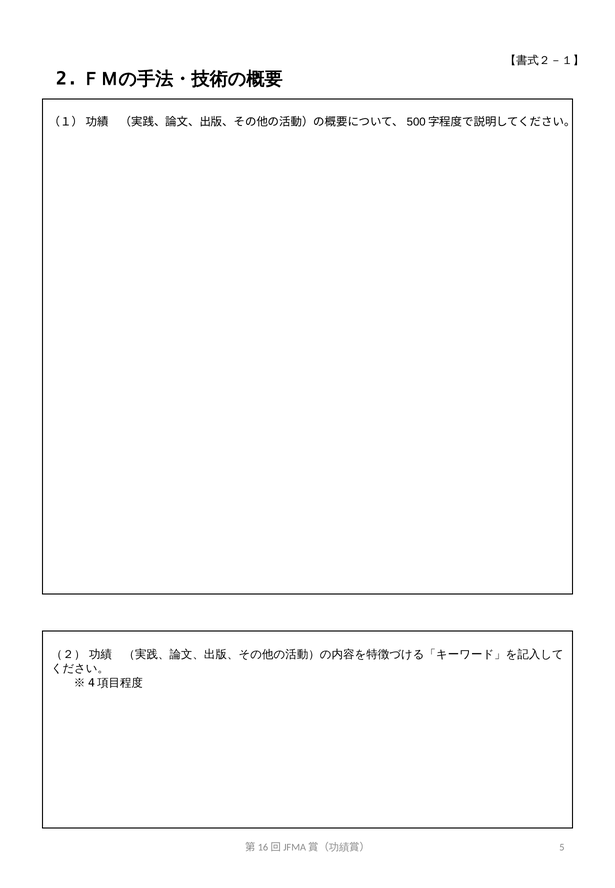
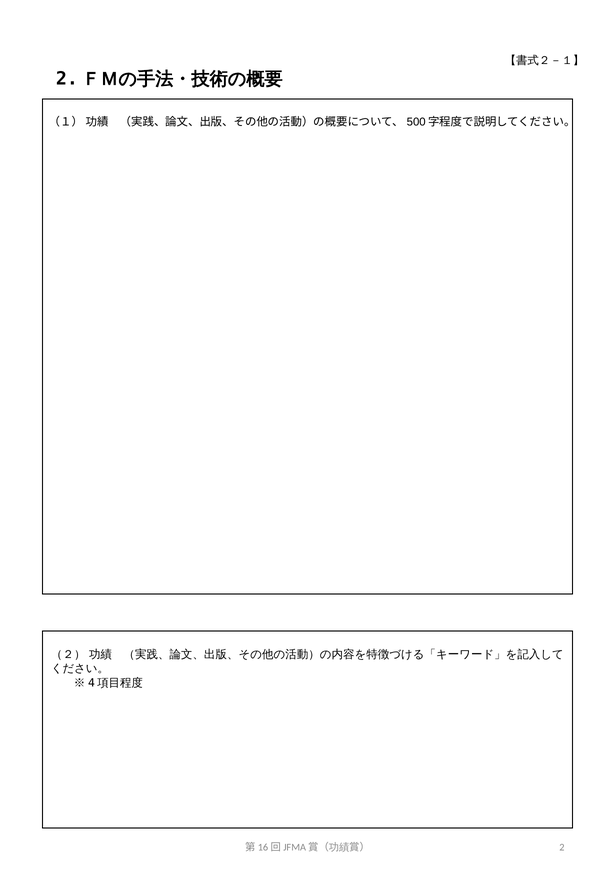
5: 5 -> 2 (562, 848)
